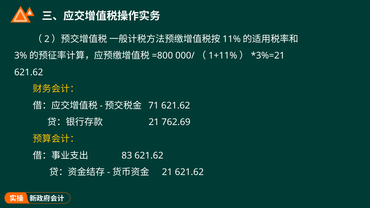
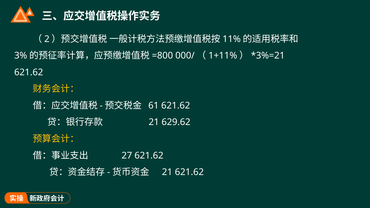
71: 71 -> 61 (154, 106)
762.69: 762.69 -> 629.62 (176, 122)
83: 83 -> 27 (127, 156)
